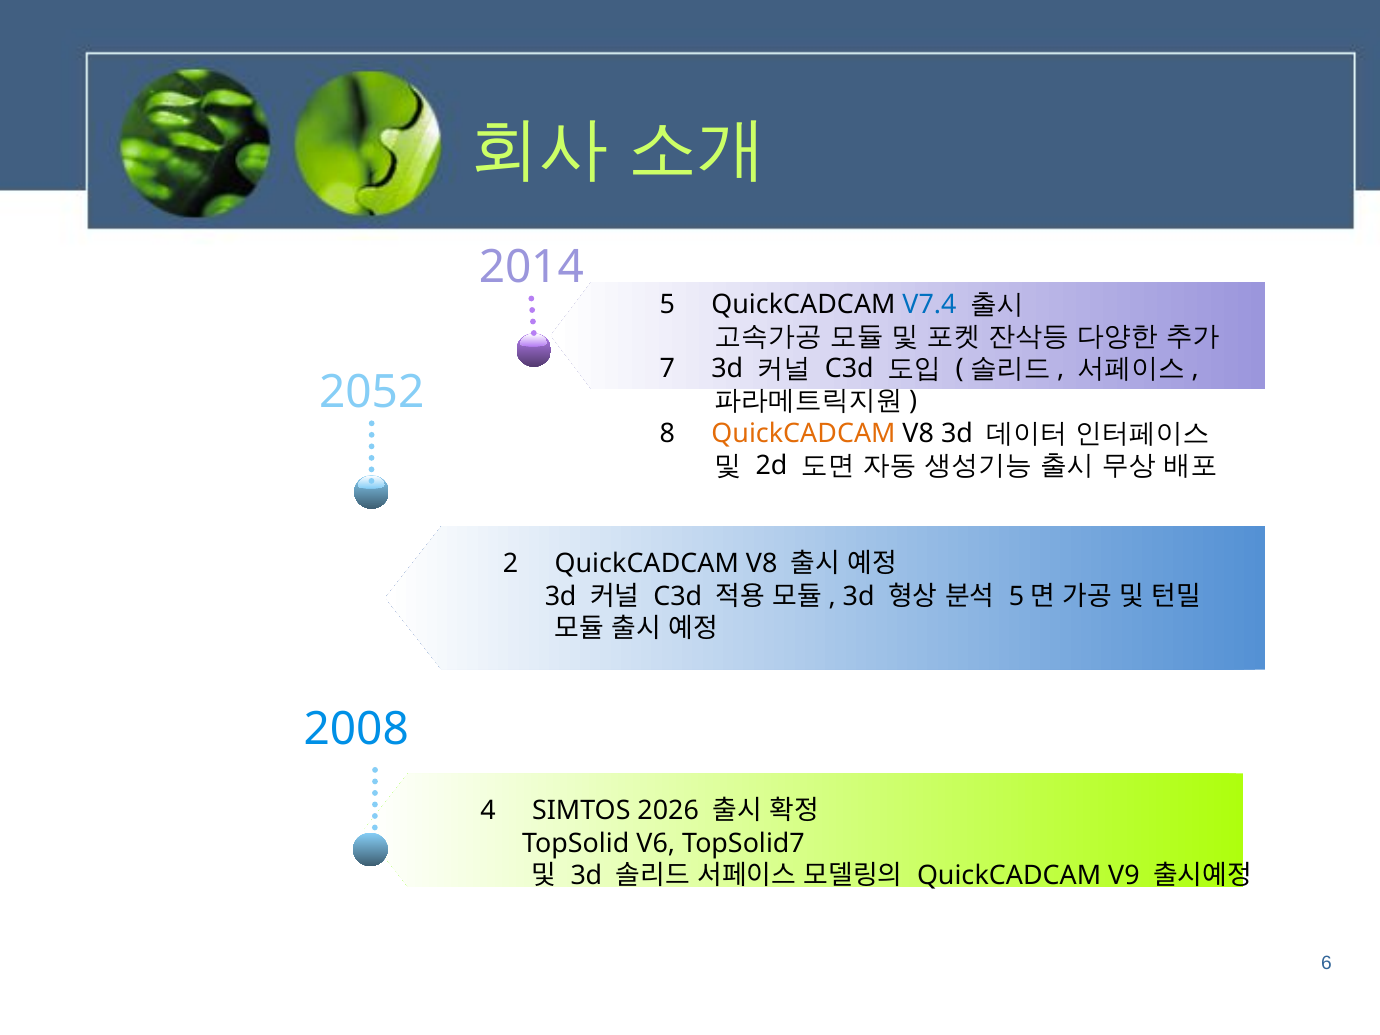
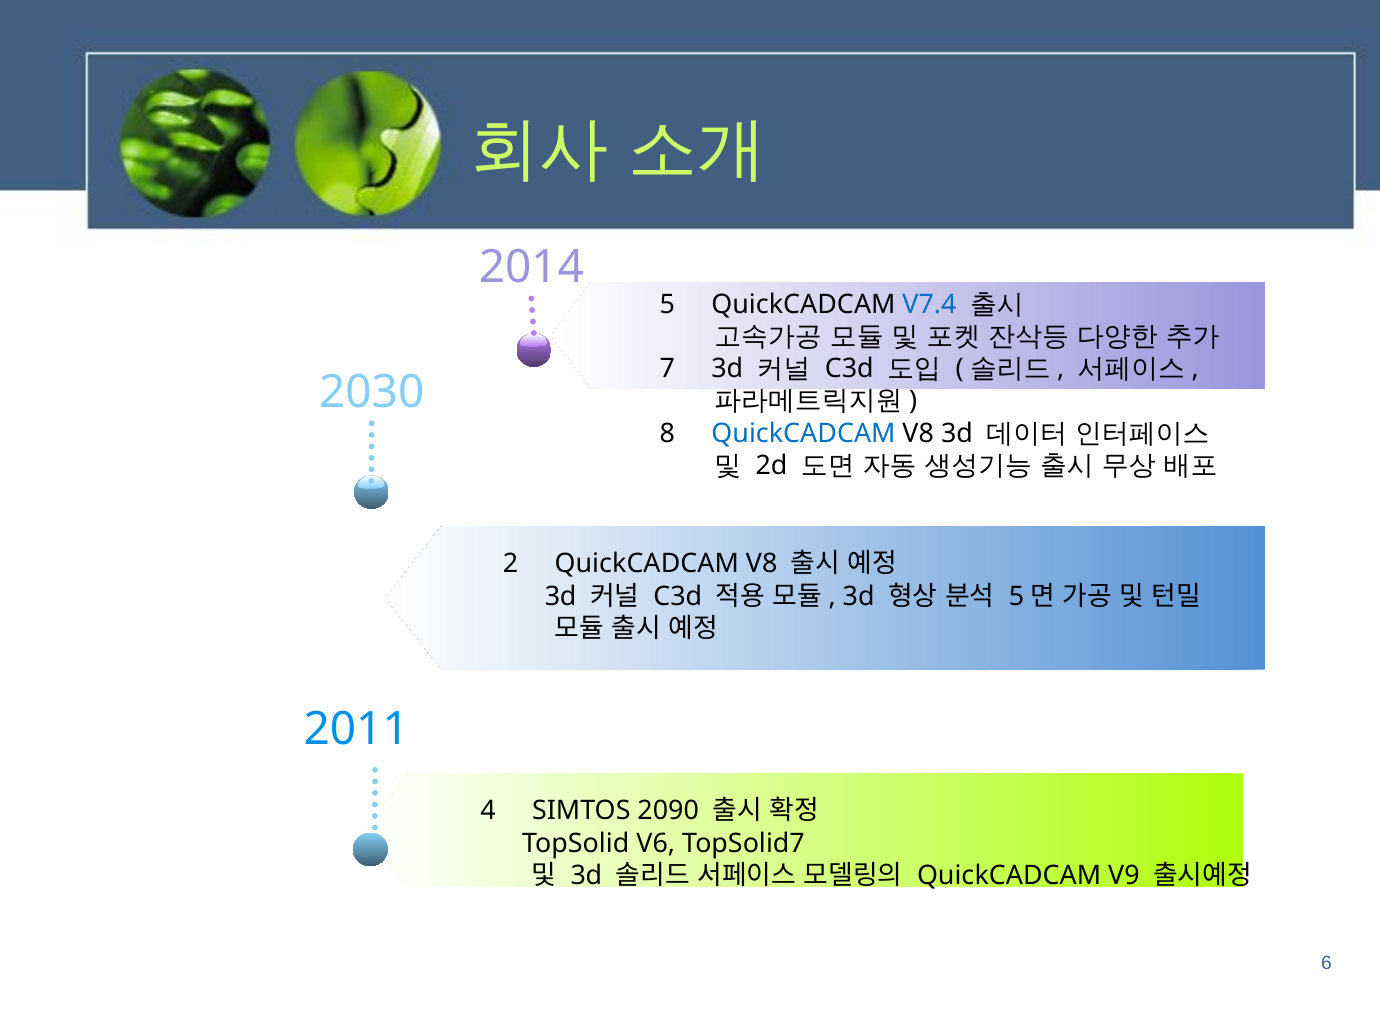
2052: 2052 -> 2030 (372, 392)
QuickCADCAM colour: orange -> blue (803, 433)
2008: 2008 -> 2011 (356, 729)
2026: 2026 -> 2090 (668, 811)
